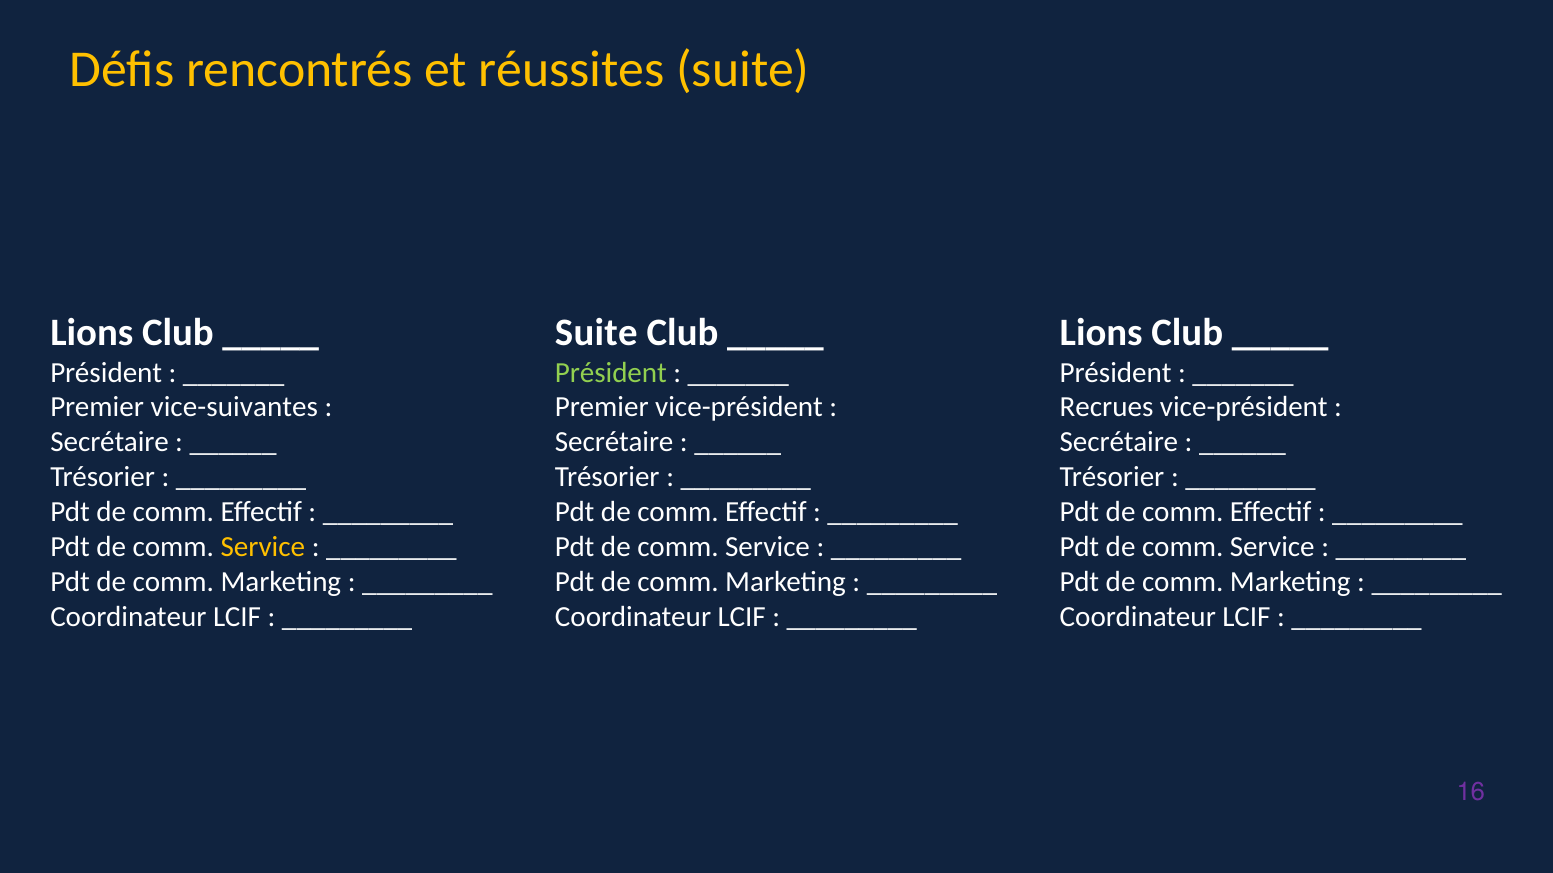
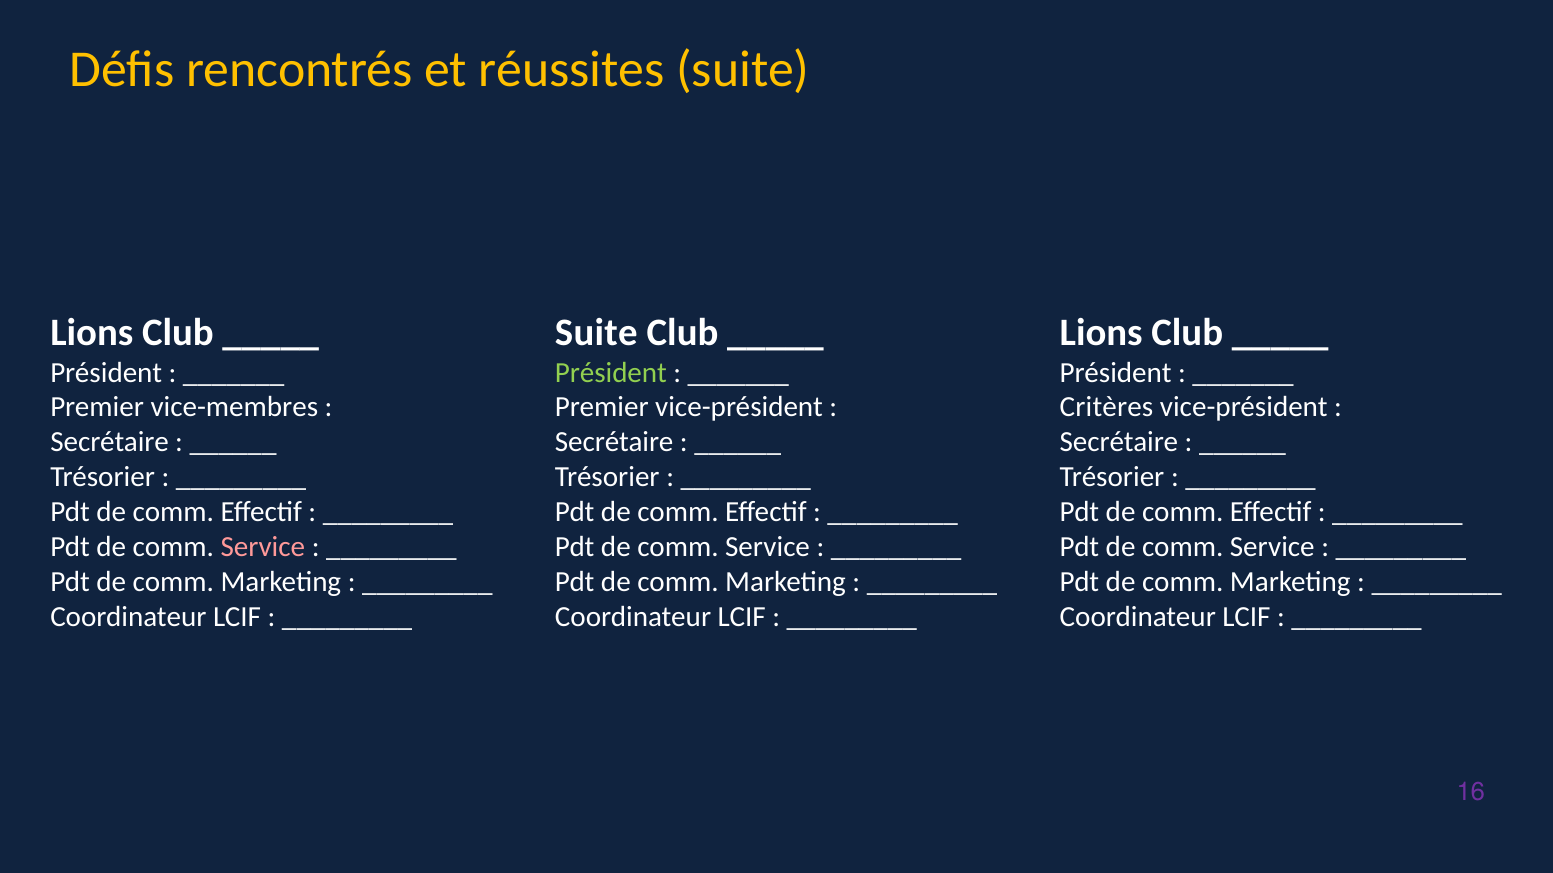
vice-suivantes: vice-suivantes -> vice-membres (234, 408)
Recrues: Recrues -> Critères (1107, 408)
Service colour: yellow -> pink (263, 547)
